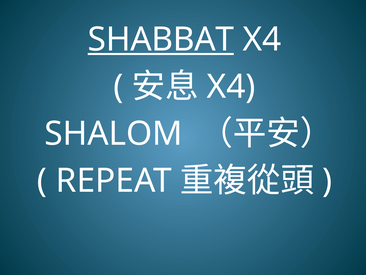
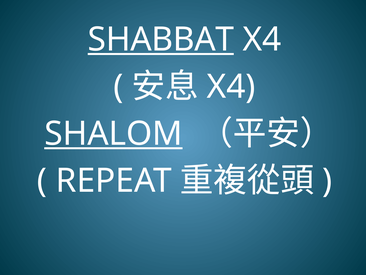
SHALOM underline: none -> present (113, 134)
